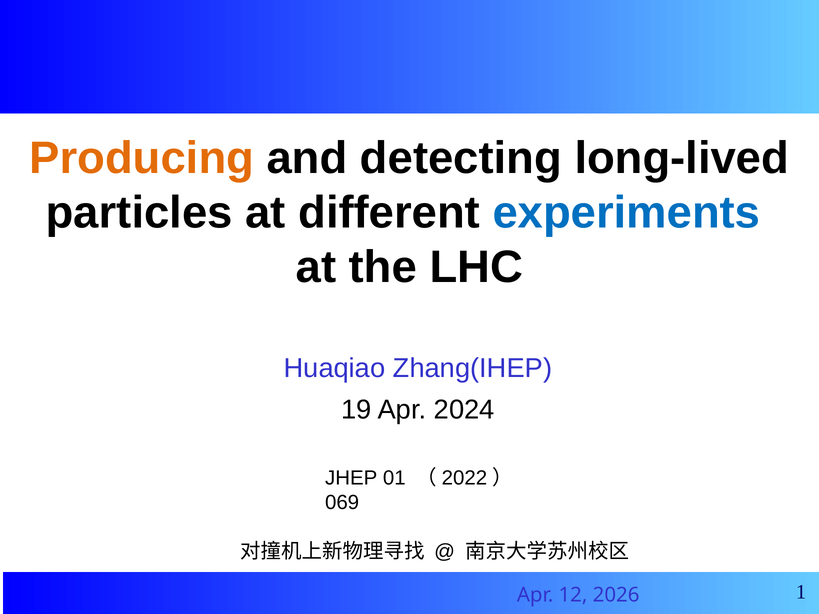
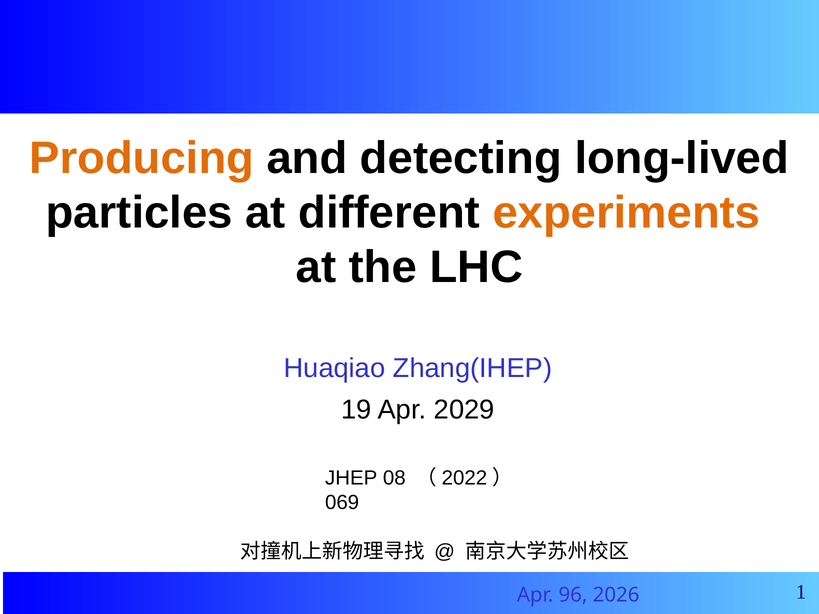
experiments colour: blue -> orange (626, 213)
2024: 2024 -> 2029 (464, 410)
01: 01 -> 08 (394, 478)
12: 12 -> 96 (573, 595)
